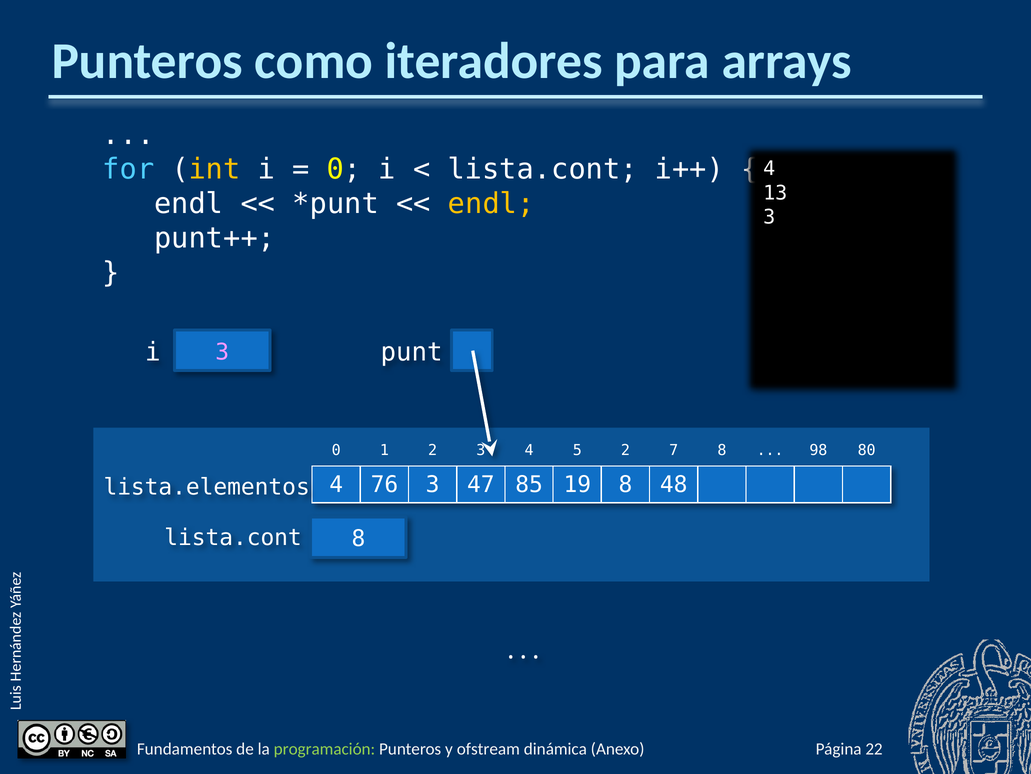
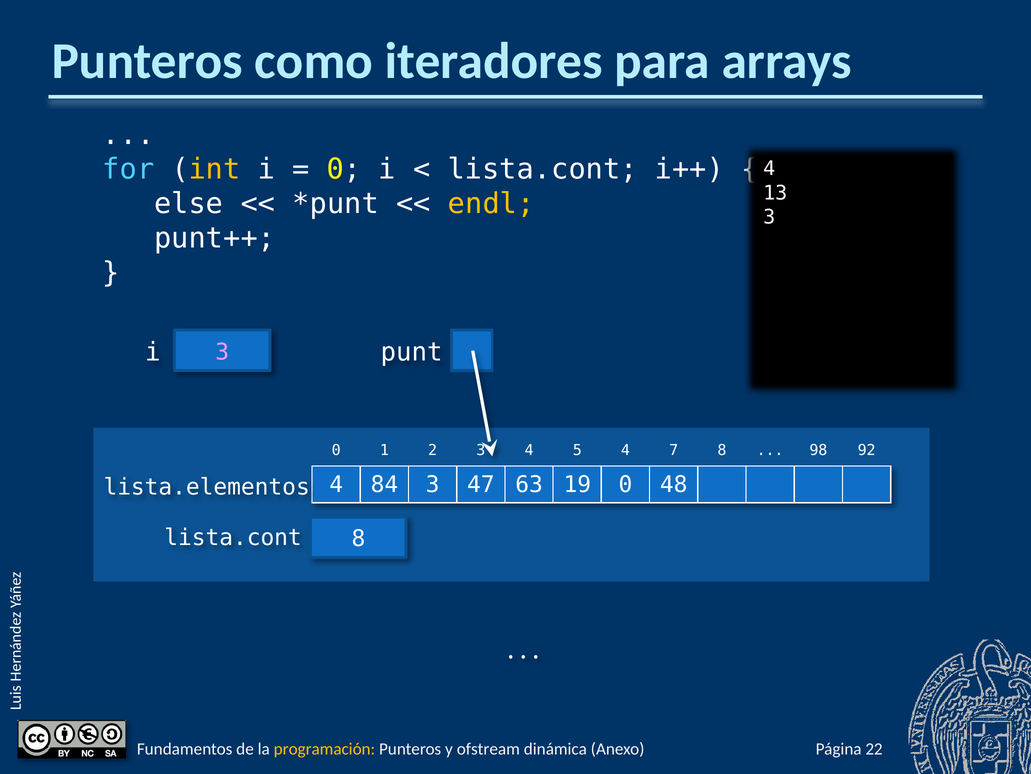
endl: endl -> else (189, 204)
5 2: 2 -> 4 (626, 450)
80: 80 -> 92 (867, 450)
76: 76 -> 84 (384, 484)
85: 85 -> 63 (529, 484)
19 8: 8 -> 0 (625, 484)
programación colour: light green -> yellow (324, 748)
